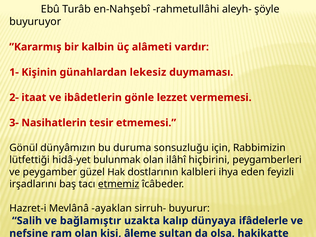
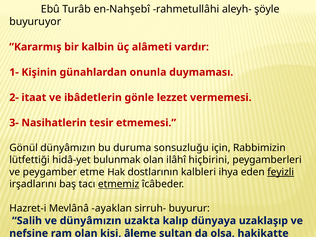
lekesiz: lekesiz -> onunla (148, 72)
güzel: güzel -> etme (92, 172)
feyizli underline: none -> present (281, 172)
ve bağlamıştır: bağlamıştır -> dünyâmızın (91, 221)
ifâdelerle: ifâdelerle -> uzaklaşıp (263, 221)
